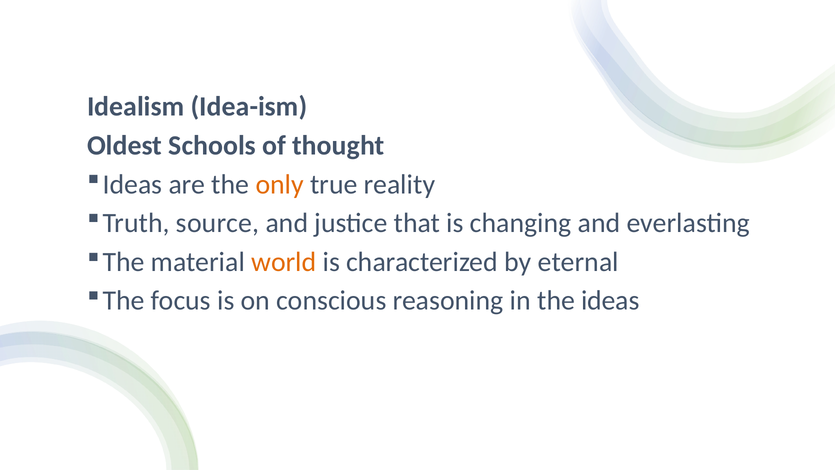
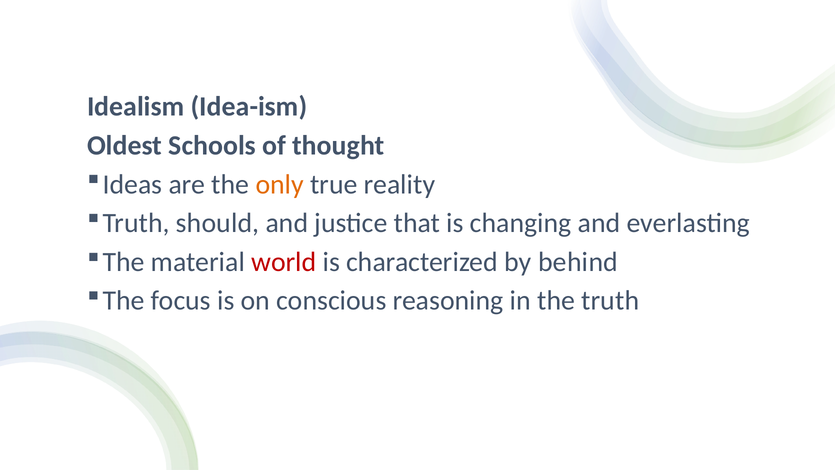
source: source -> should (218, 223)
world colour: orange -> red (284, 262)
eternal: eternal -> behind (578, 262)
the ideas: ideas -> truth (610, 301)
